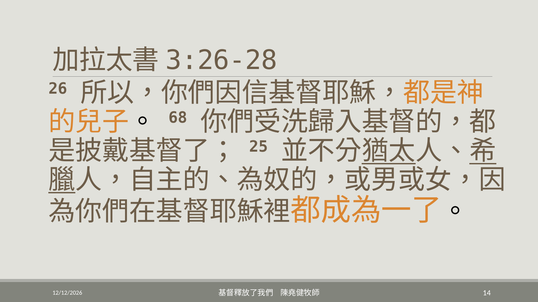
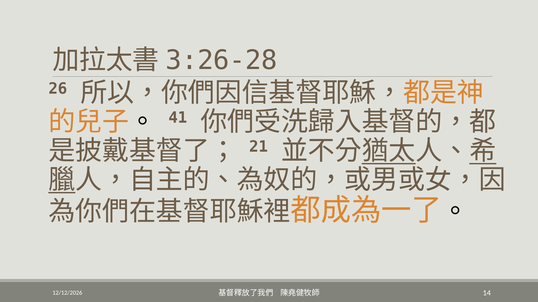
68: 68 -> 41 (178, 118)
25: 25 -> 21 (259, 147)
